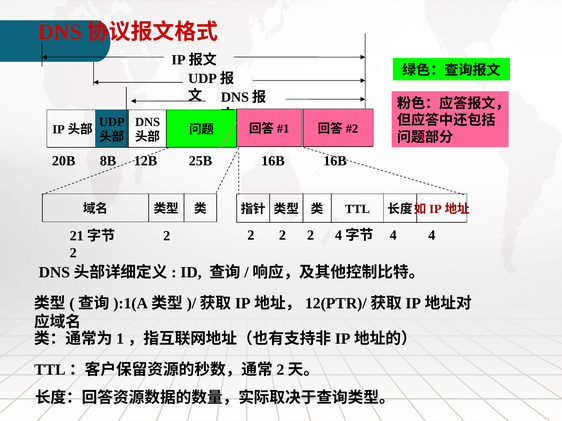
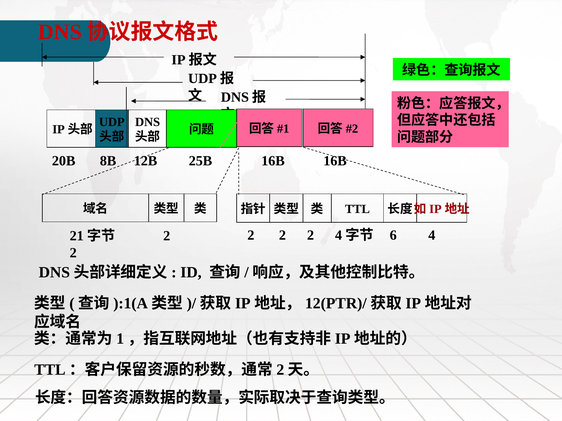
4: 4 -> 6 (393, 236)
